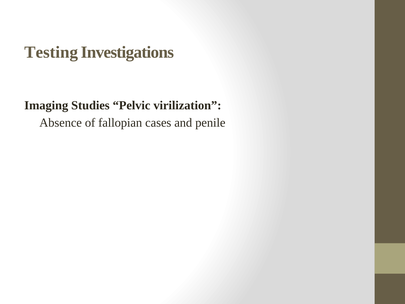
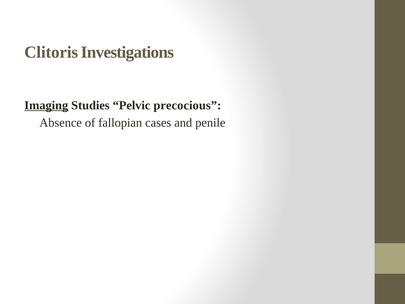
Testing: Testing -> Clitoris (51, 52)
Imaging underline: none -> present (46, 105)
virilization: virilization -> precocious (187, 105)
